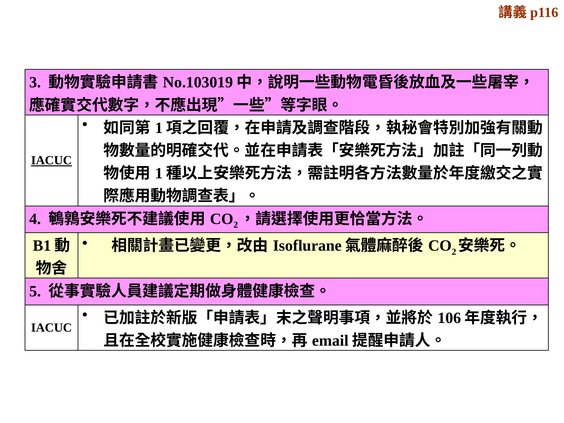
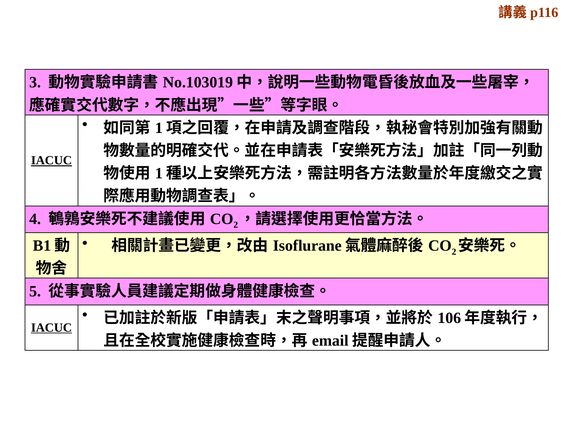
IACUC underline: none -> present (52, 328)
